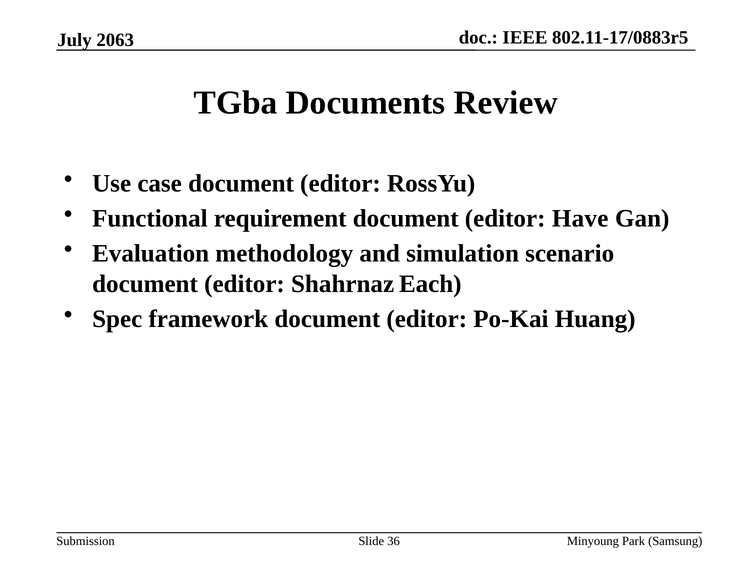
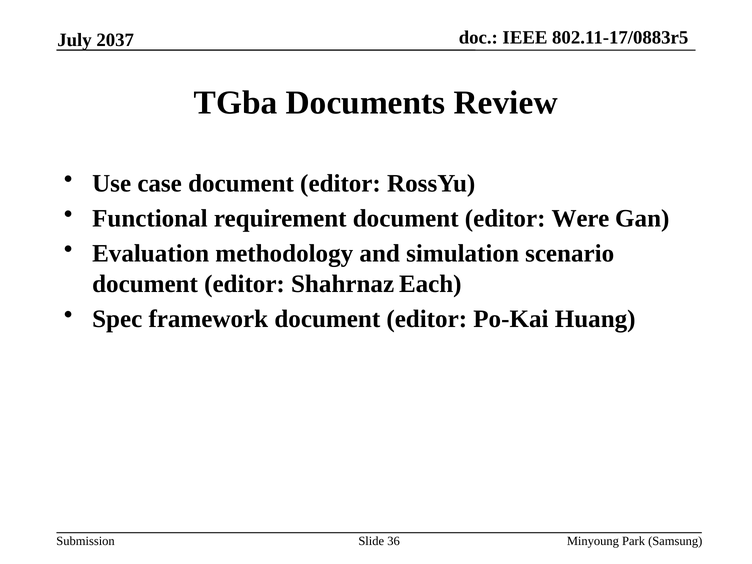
2063: 2063 -> 2037 (115, 40)
Have: Have -> Were (580, 219)
